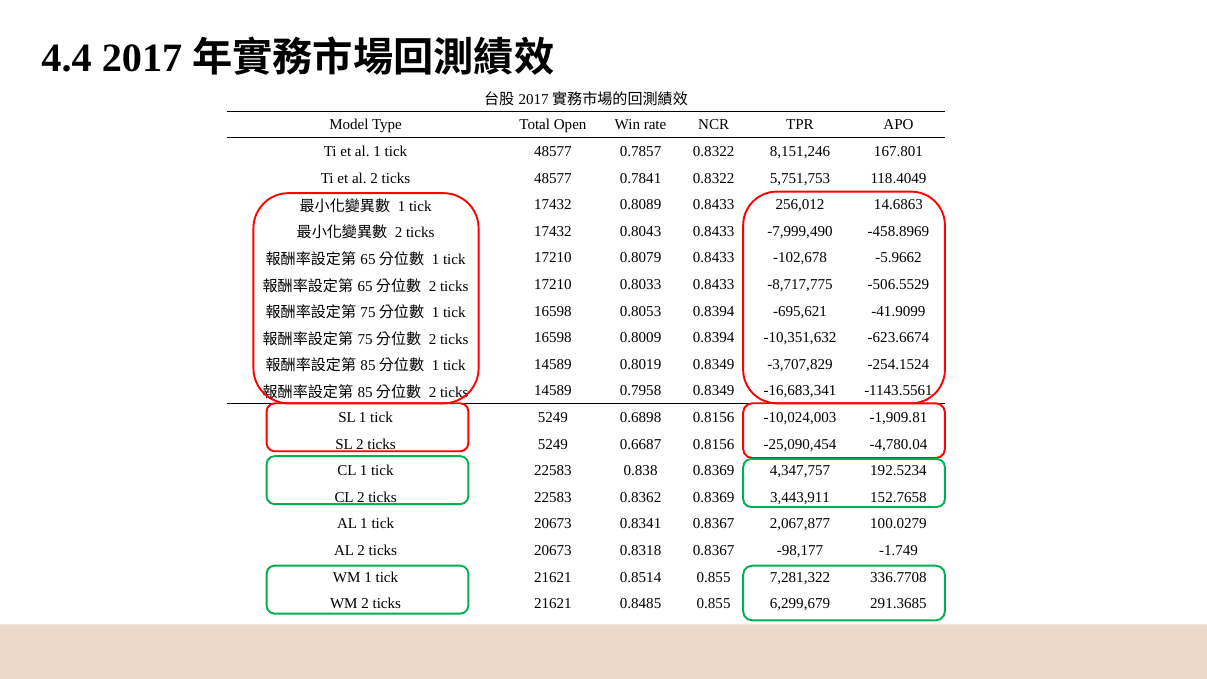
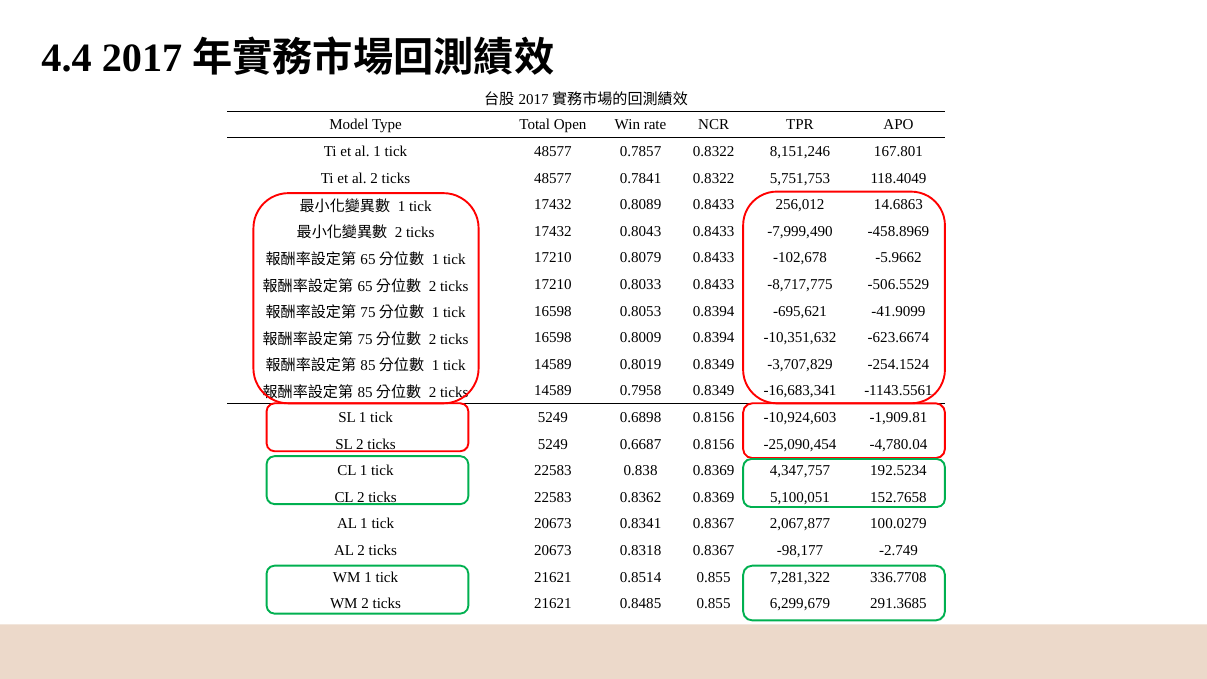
-10,024,003: -10,024,003 -> -10,924,603 (800, 417)
3,443,911: 3,443,911 -> 5,100,051 (800, 497)
-1.749: -1.749 -> -2.749 (898, 550)
